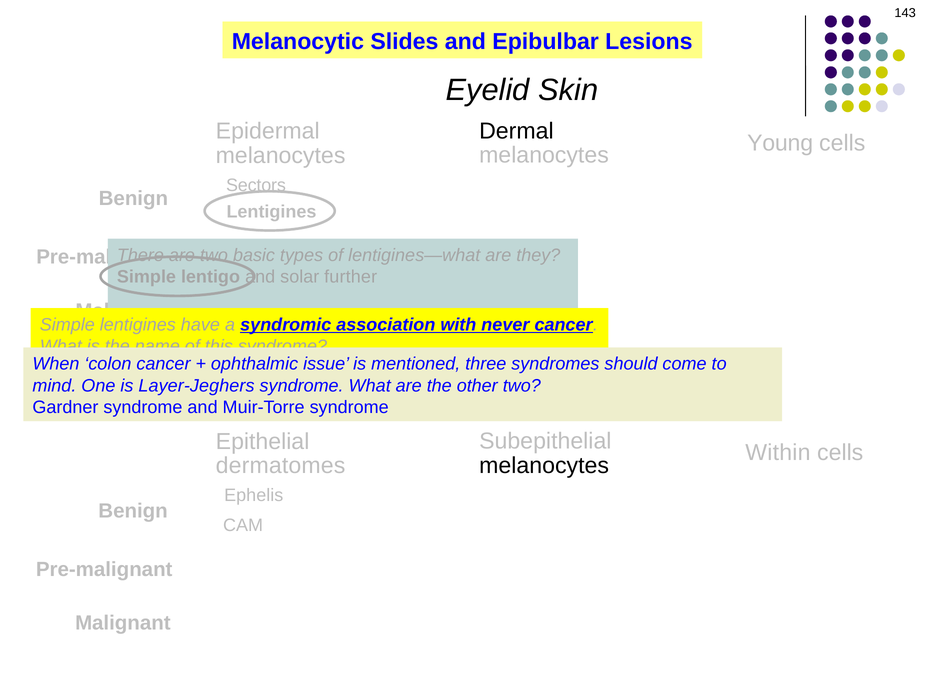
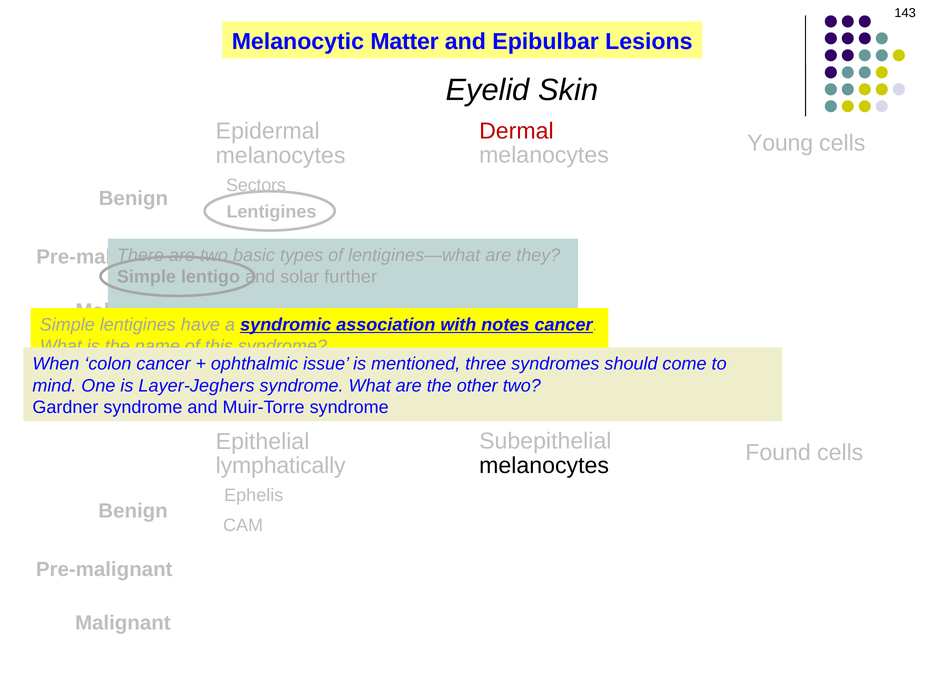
Slides: Slides -> Matter (405, 42)
Dermal colour: black -> red (516, 131)
never: never -> notes (505, 325)
Within: Within -> Found (778, 453)
dermatomes: dermatomes -> lymphatically (281, 466)
